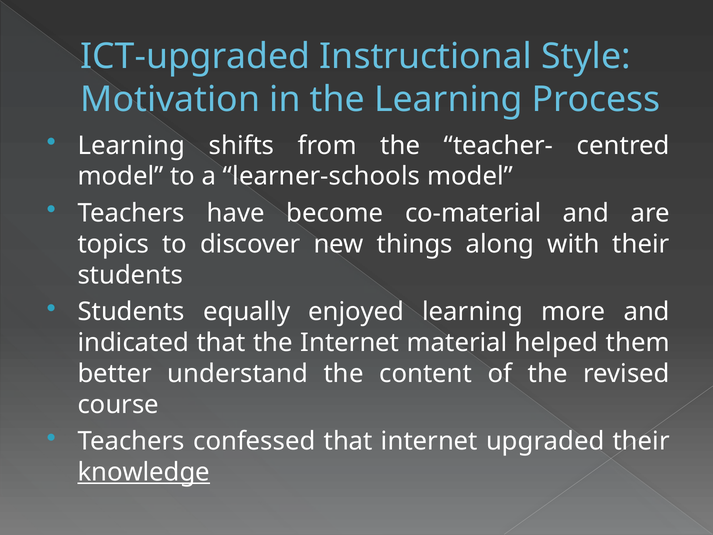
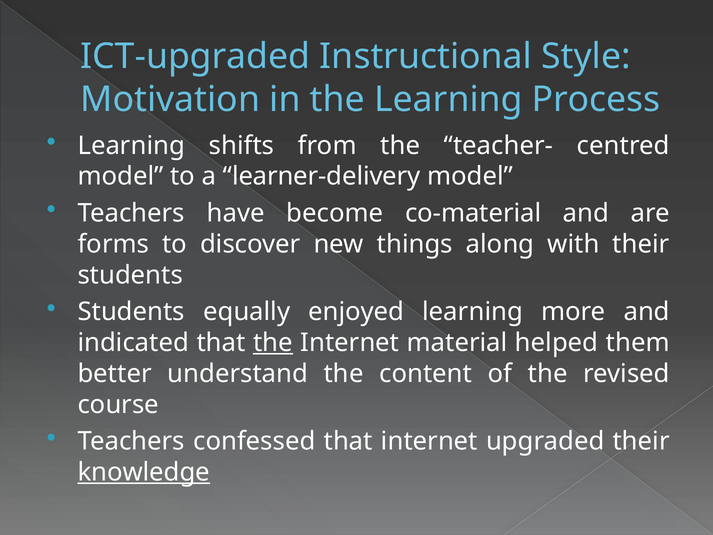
learner-schools: learner-schools -> learner-delivery (322, 176)
topics: topics -> forms (113, 244)
the underline: none -> present (273, 343)
